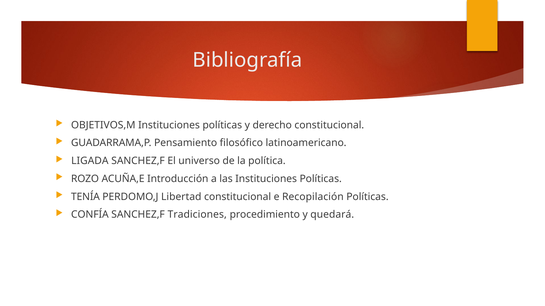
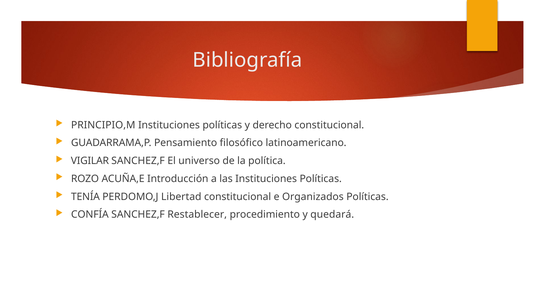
OBJETIVOS,M: OBJETIVOS,M -> PRINCIPIO,M (103, 125)
LIGADA: LIGADA -> VIGILAR (90, 161)
Recopilación: Recopilación -> Organizados (313, 197)
Tradiciones: Tradiciones -> Restablecer (197, 215)
